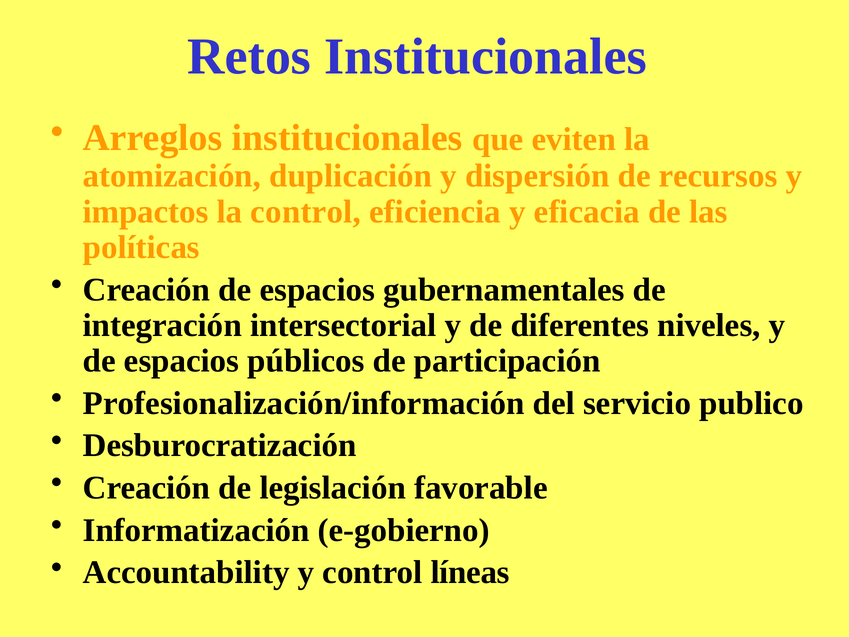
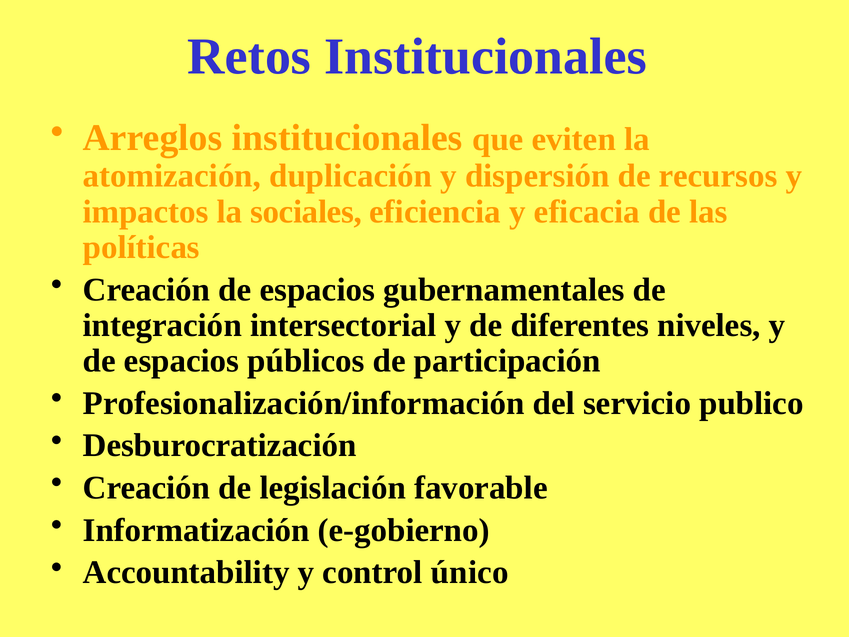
la control: control -> sociales (306, 212)
líneas: líneas -> único (470, 572)
